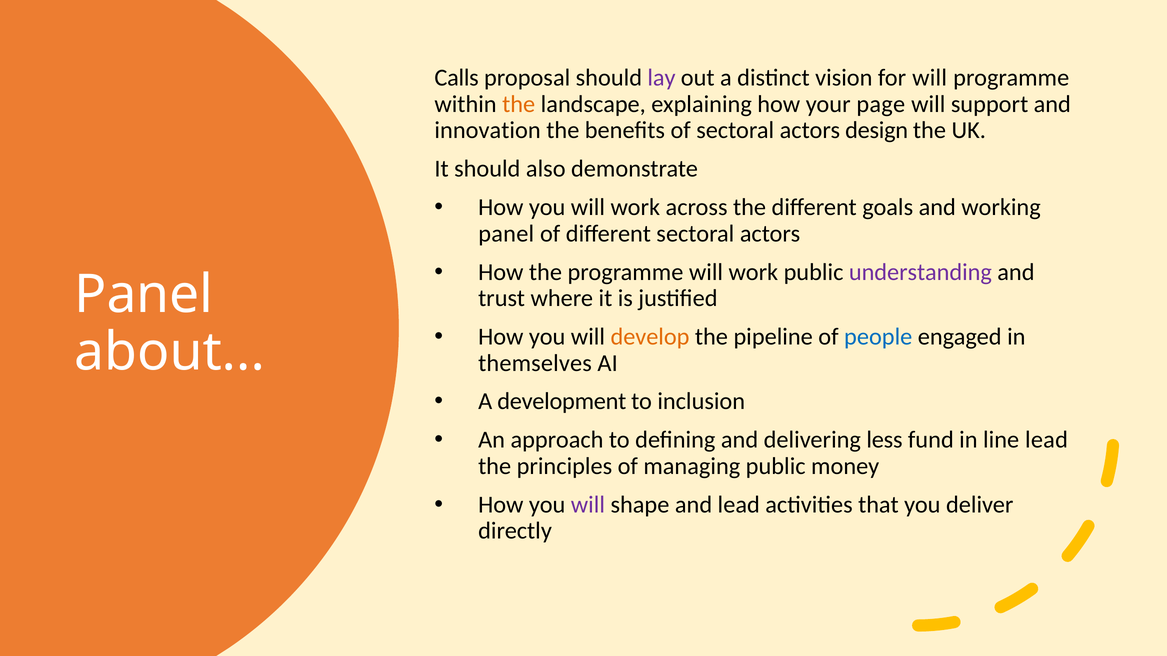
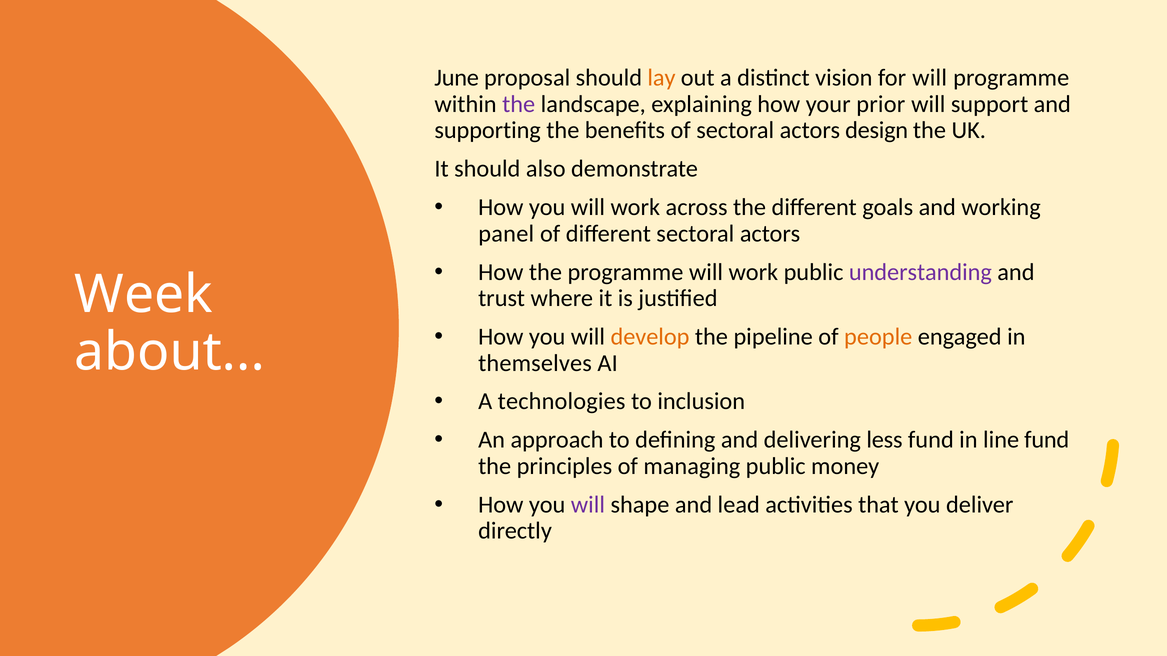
Calls: Calls -> June (457, 78)
lay colour: purple -> orange (661, 78)
the colour: orange -> purple (519, 104)
page: page -> prior (881, 104)
innovation: innovation -> supporting (488, 131)
Panel: Panel -> Week (144, 295)
people colour: blue -> orange (878, 337)
development: development -> technologies (562, 402)
line lead: lead -> fund (1047, 440)
